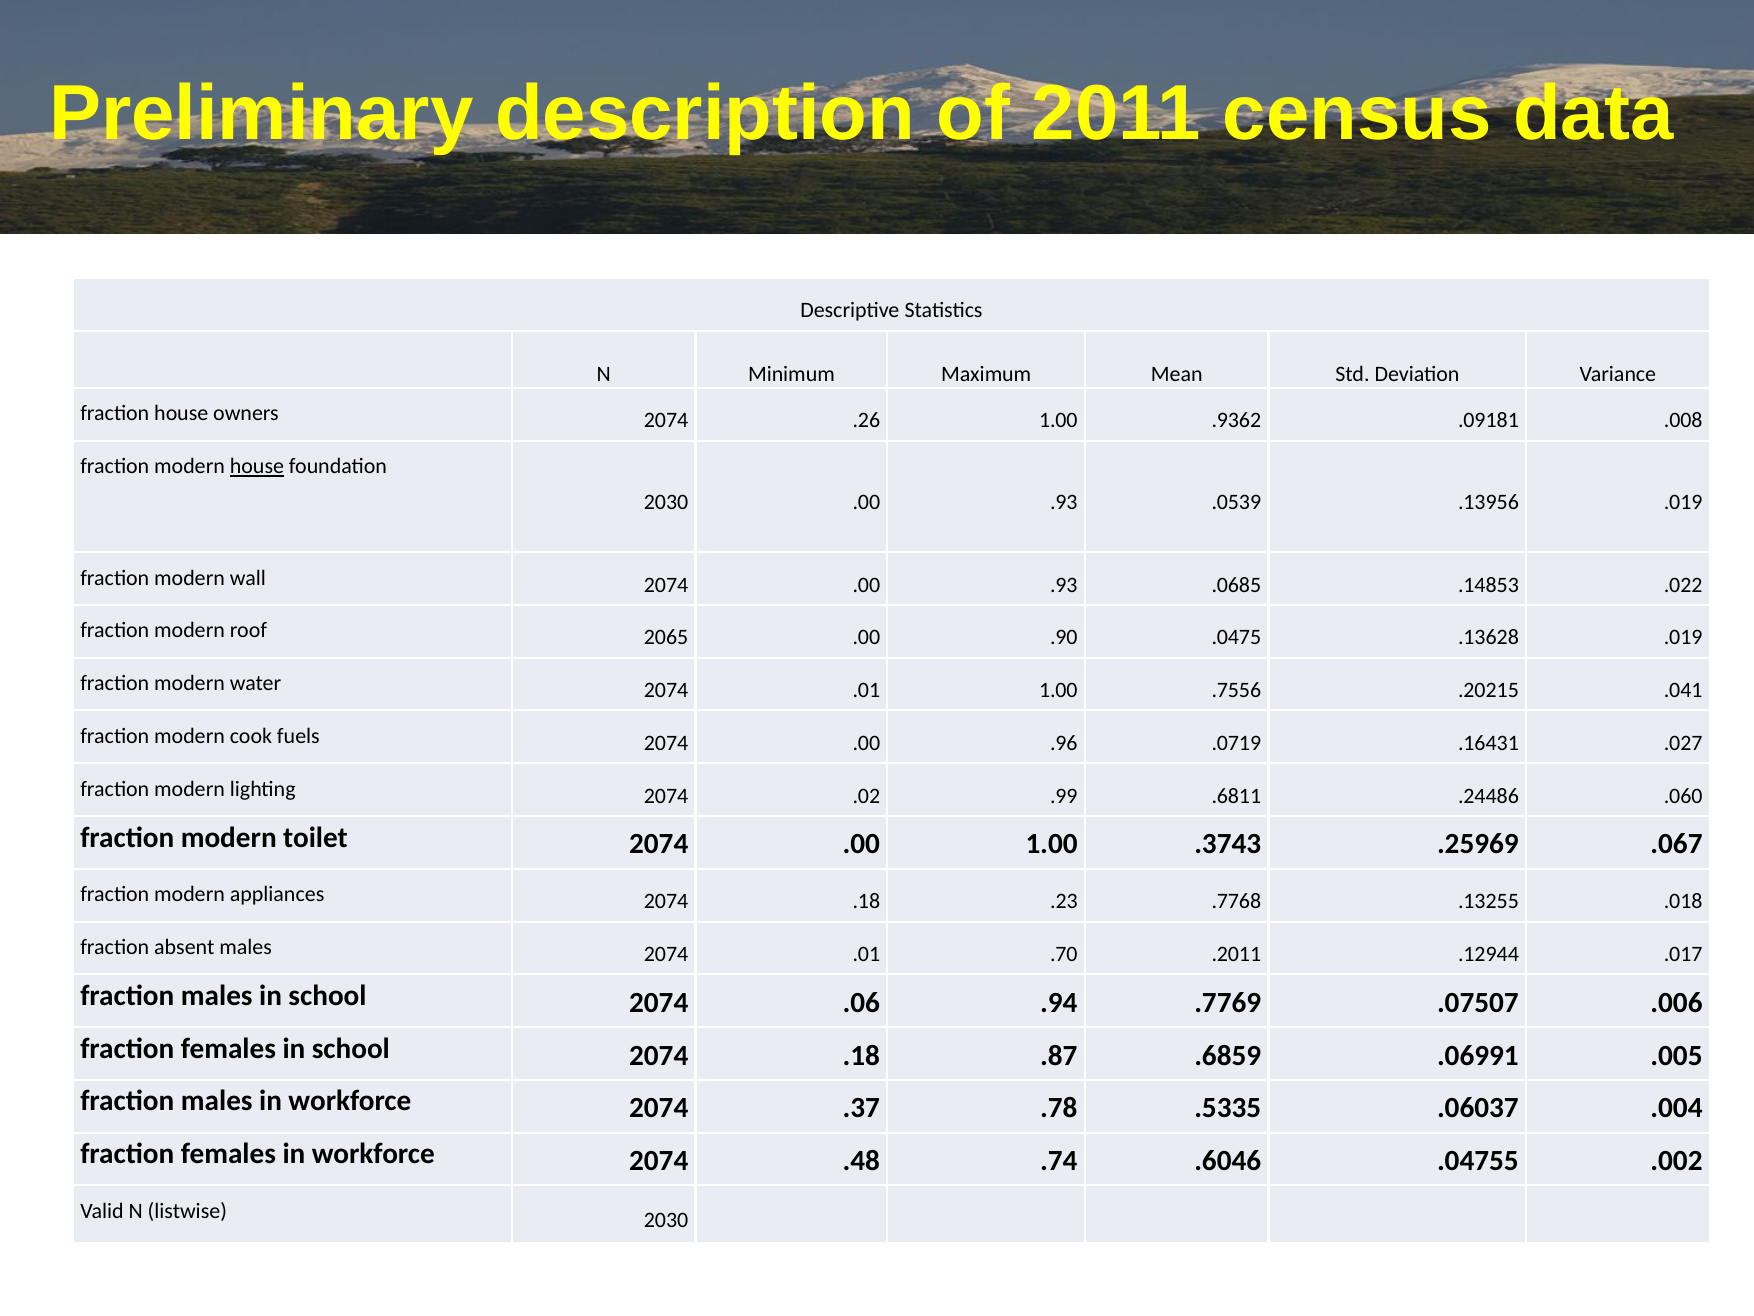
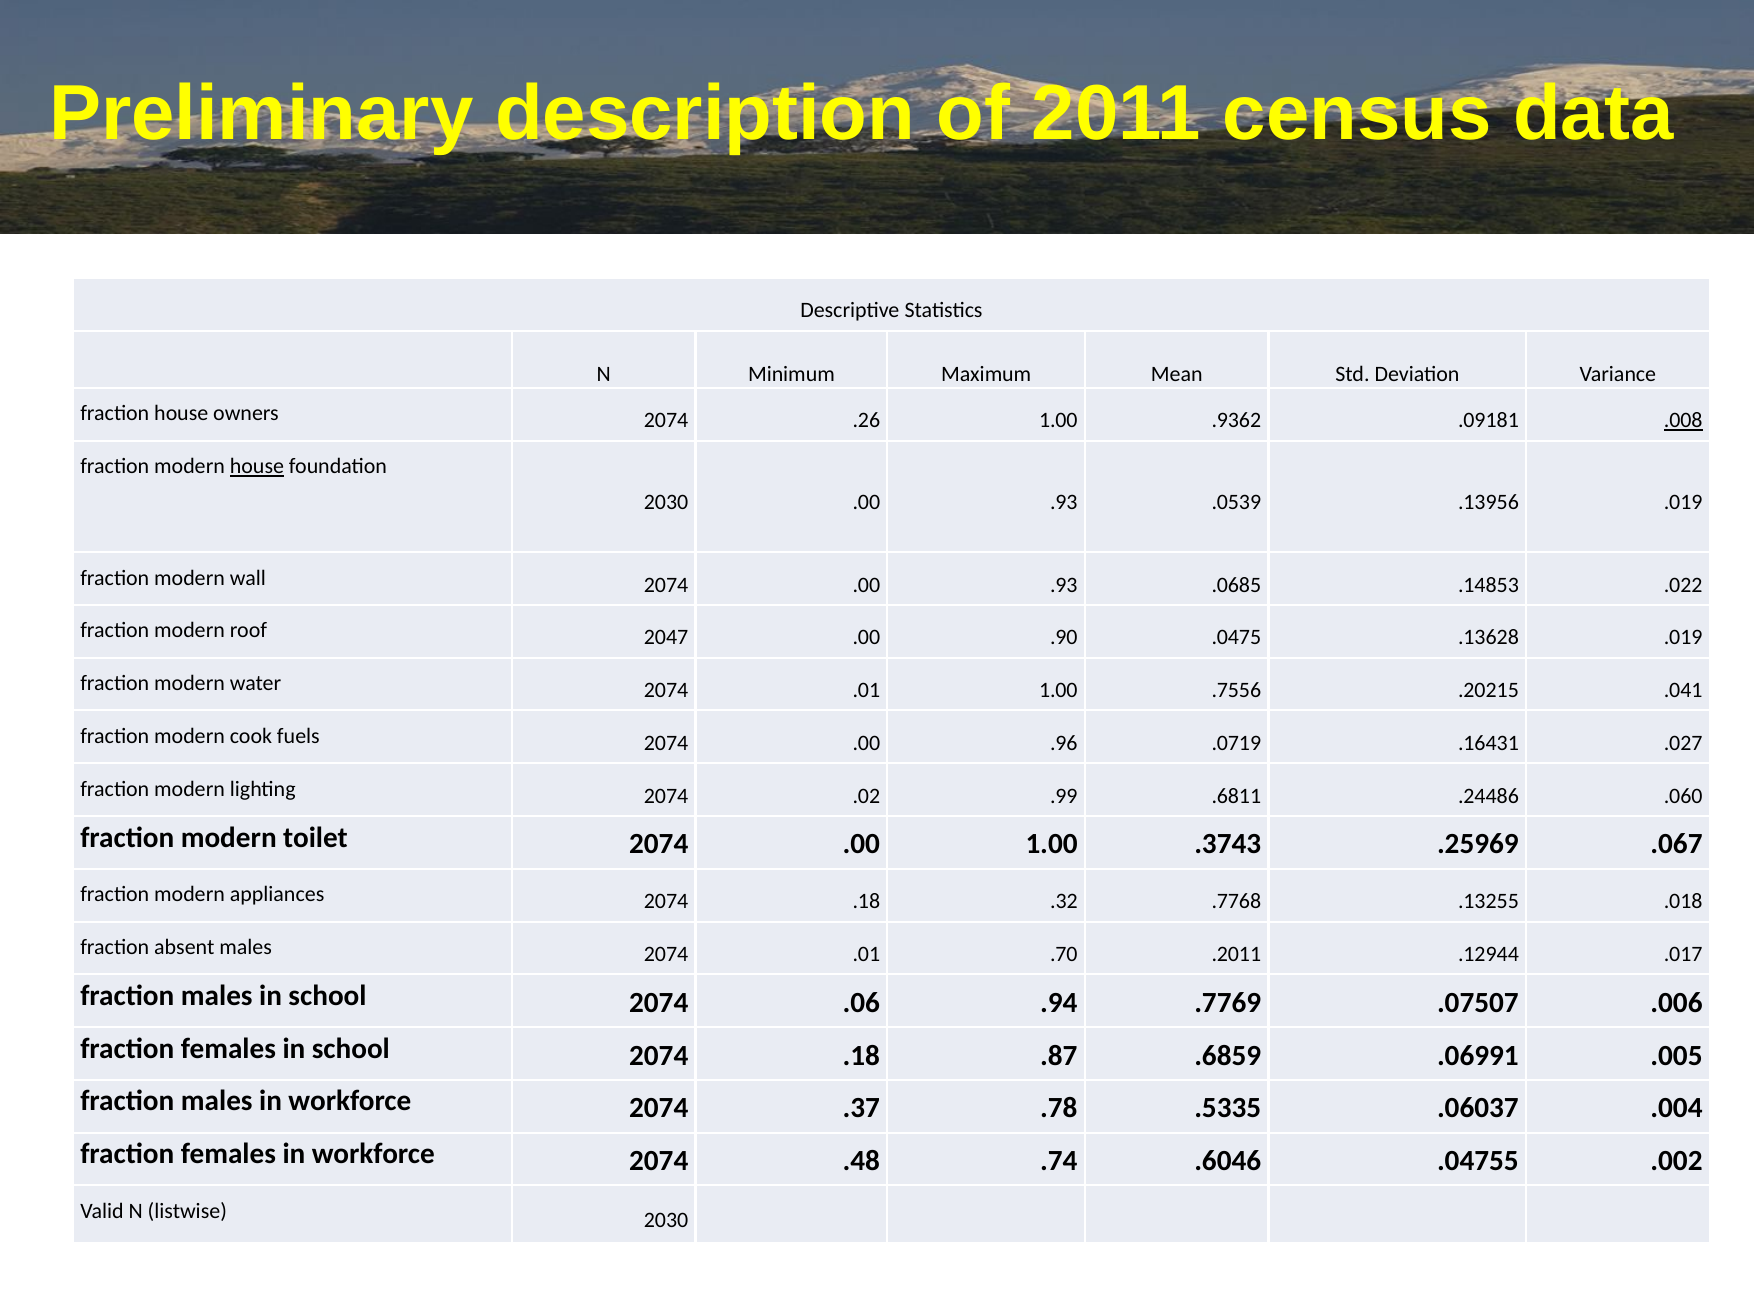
.008 underline: none -> present (1683, 420)
2065: 2065 -> 2047 (666, 637)
.23: .23 -> .32 (1064, 901)
